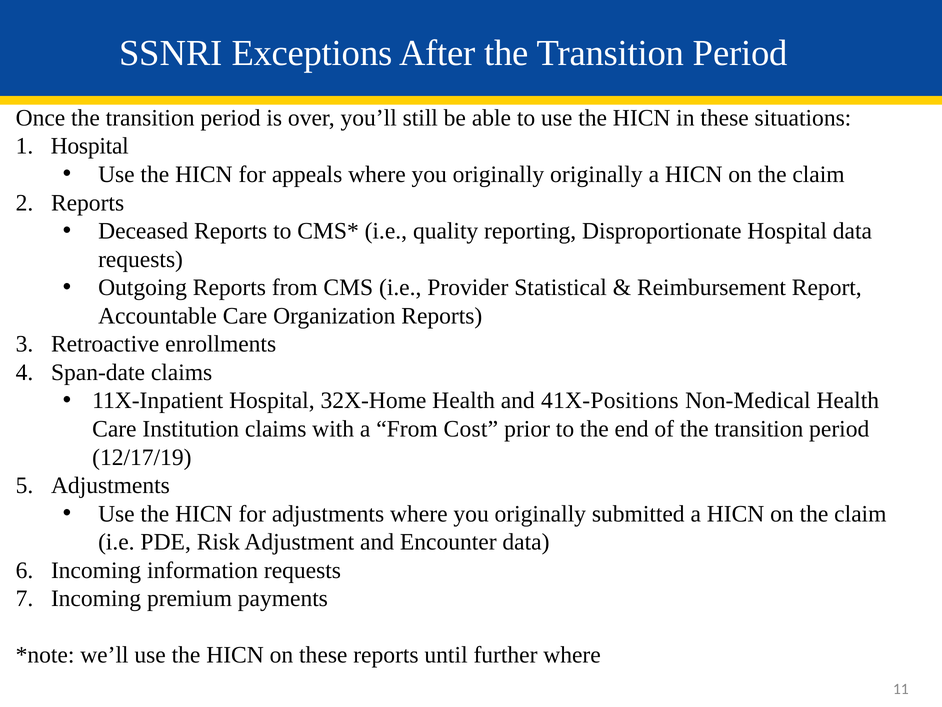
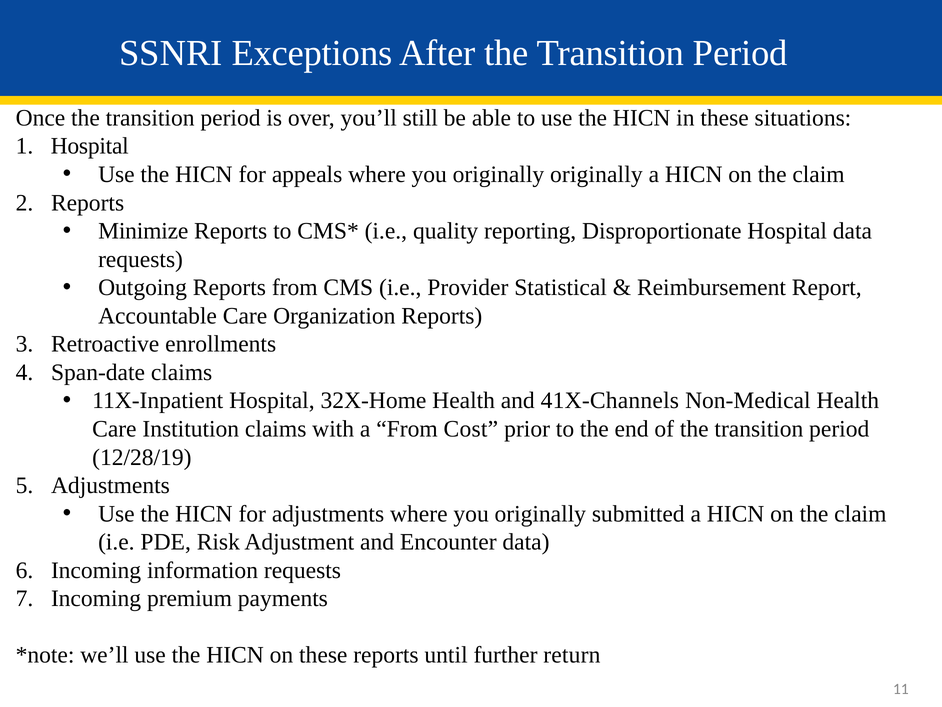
Deceased: Deceased -> Minimize (143, 231)
41X-Positions: 41X-Positions -> 41X-Channels (610, 400)
12/17/19: 12/17/19 -> 12/28/19 (142, 457)
further where: where -> return (572, 655)
